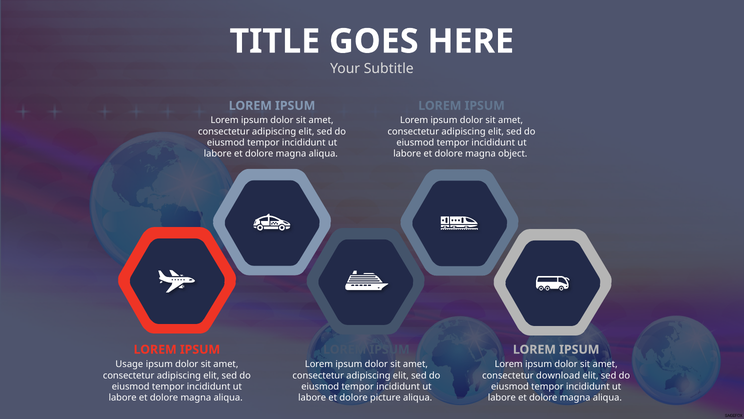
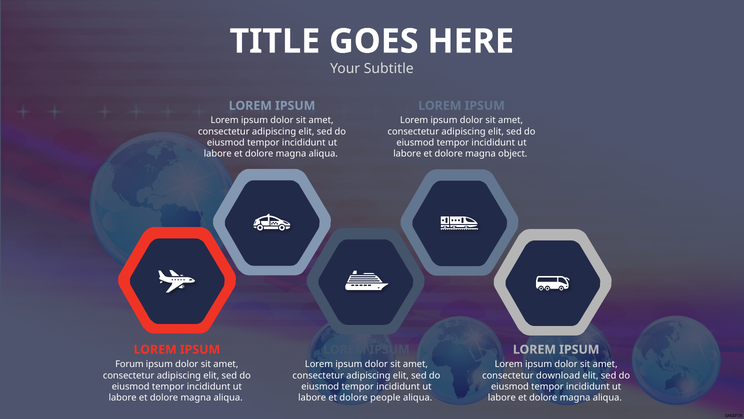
Usage: Usage -> Forum (129, 364)
picture: picture -> people (385, 397)
